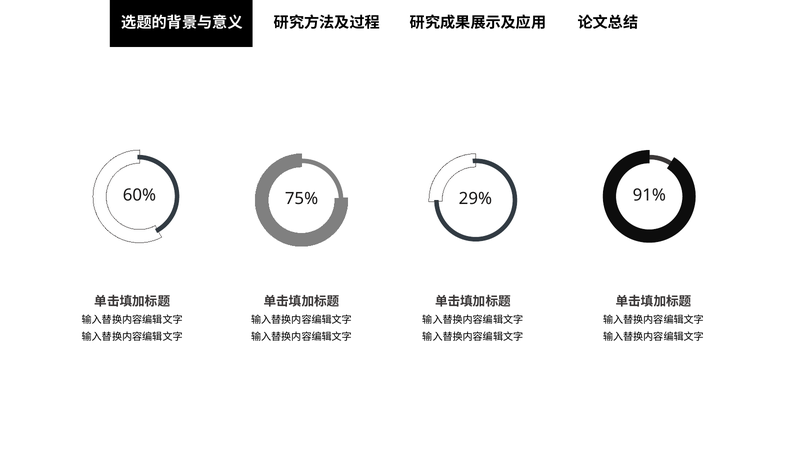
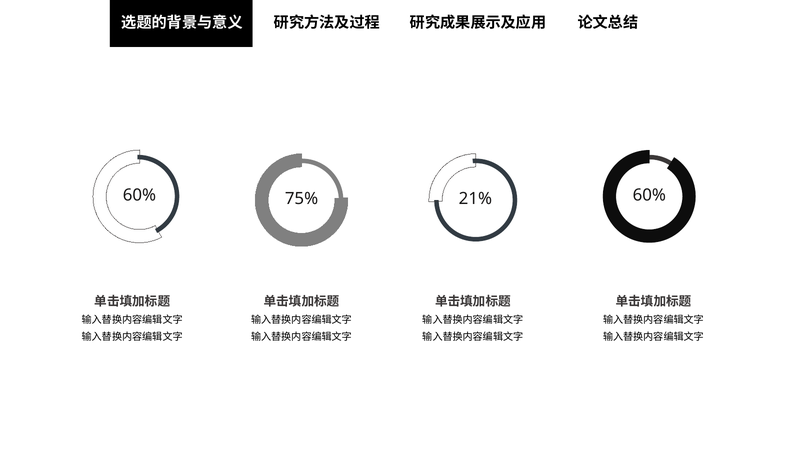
29%: 29% -> 21% (475, 199)
75% 91%: 91% -> 60% (649, 195)
